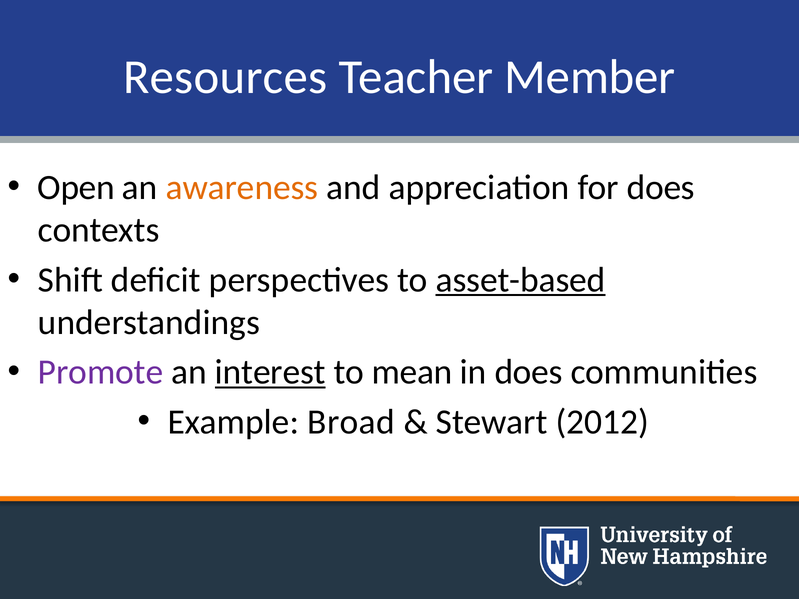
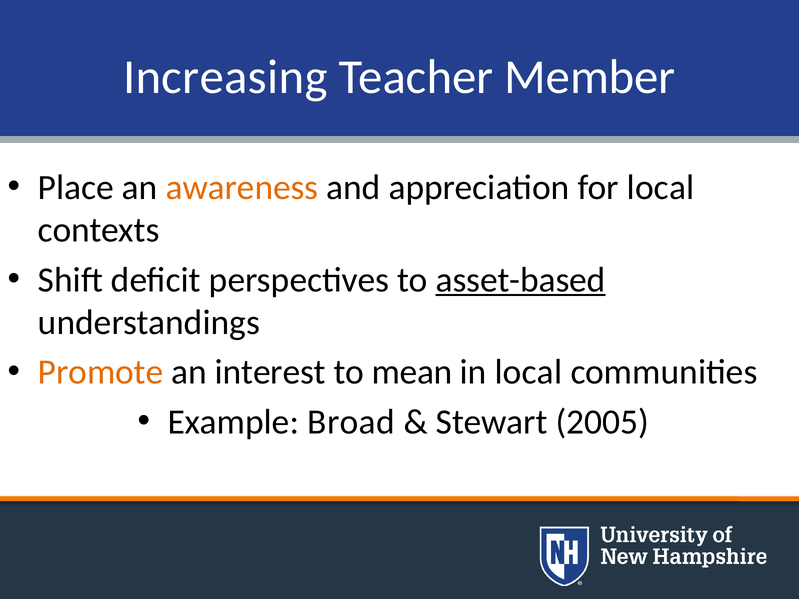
Resources: Resources -> Increasing (225, 77)
Open: Open -> Place (76, 188)
for does: does -> local (661, 188)
Promote colour: purple -> orange (101, 372)
interest underline: present -> none (270, 372)
in does: does -> local (528, 372)
2012: 2012 -> 2005 (602, 422)
